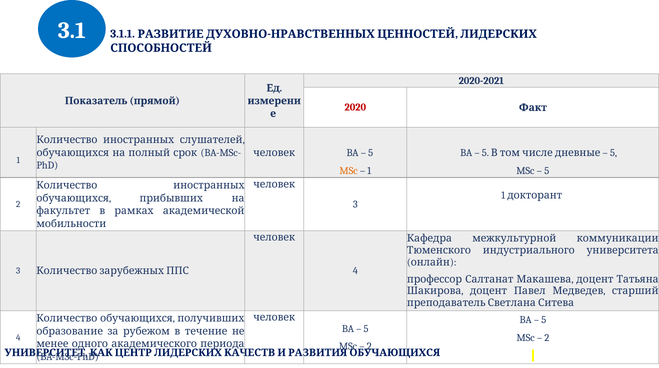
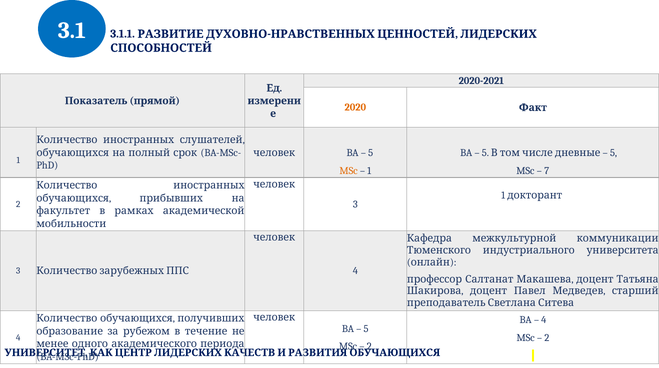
2020 colour: red -> orange (355, 108)
5: 5 -> 7 (547, 171)
5: 5 -> 4 (544, 320)
